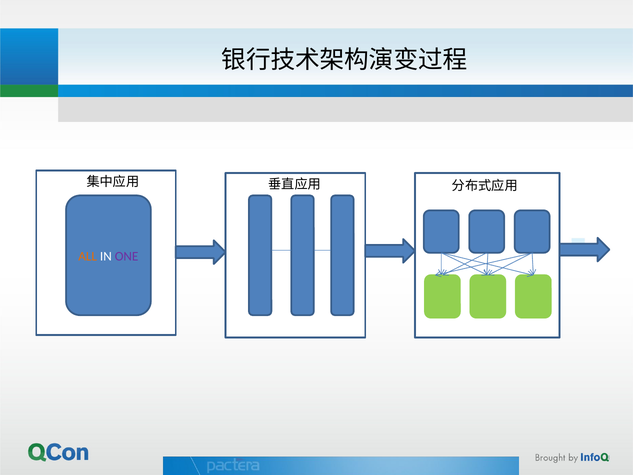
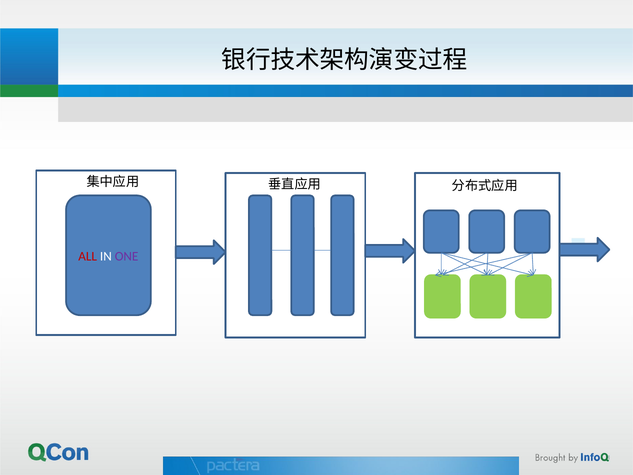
ALL colour: orange -> red (88, 256)
